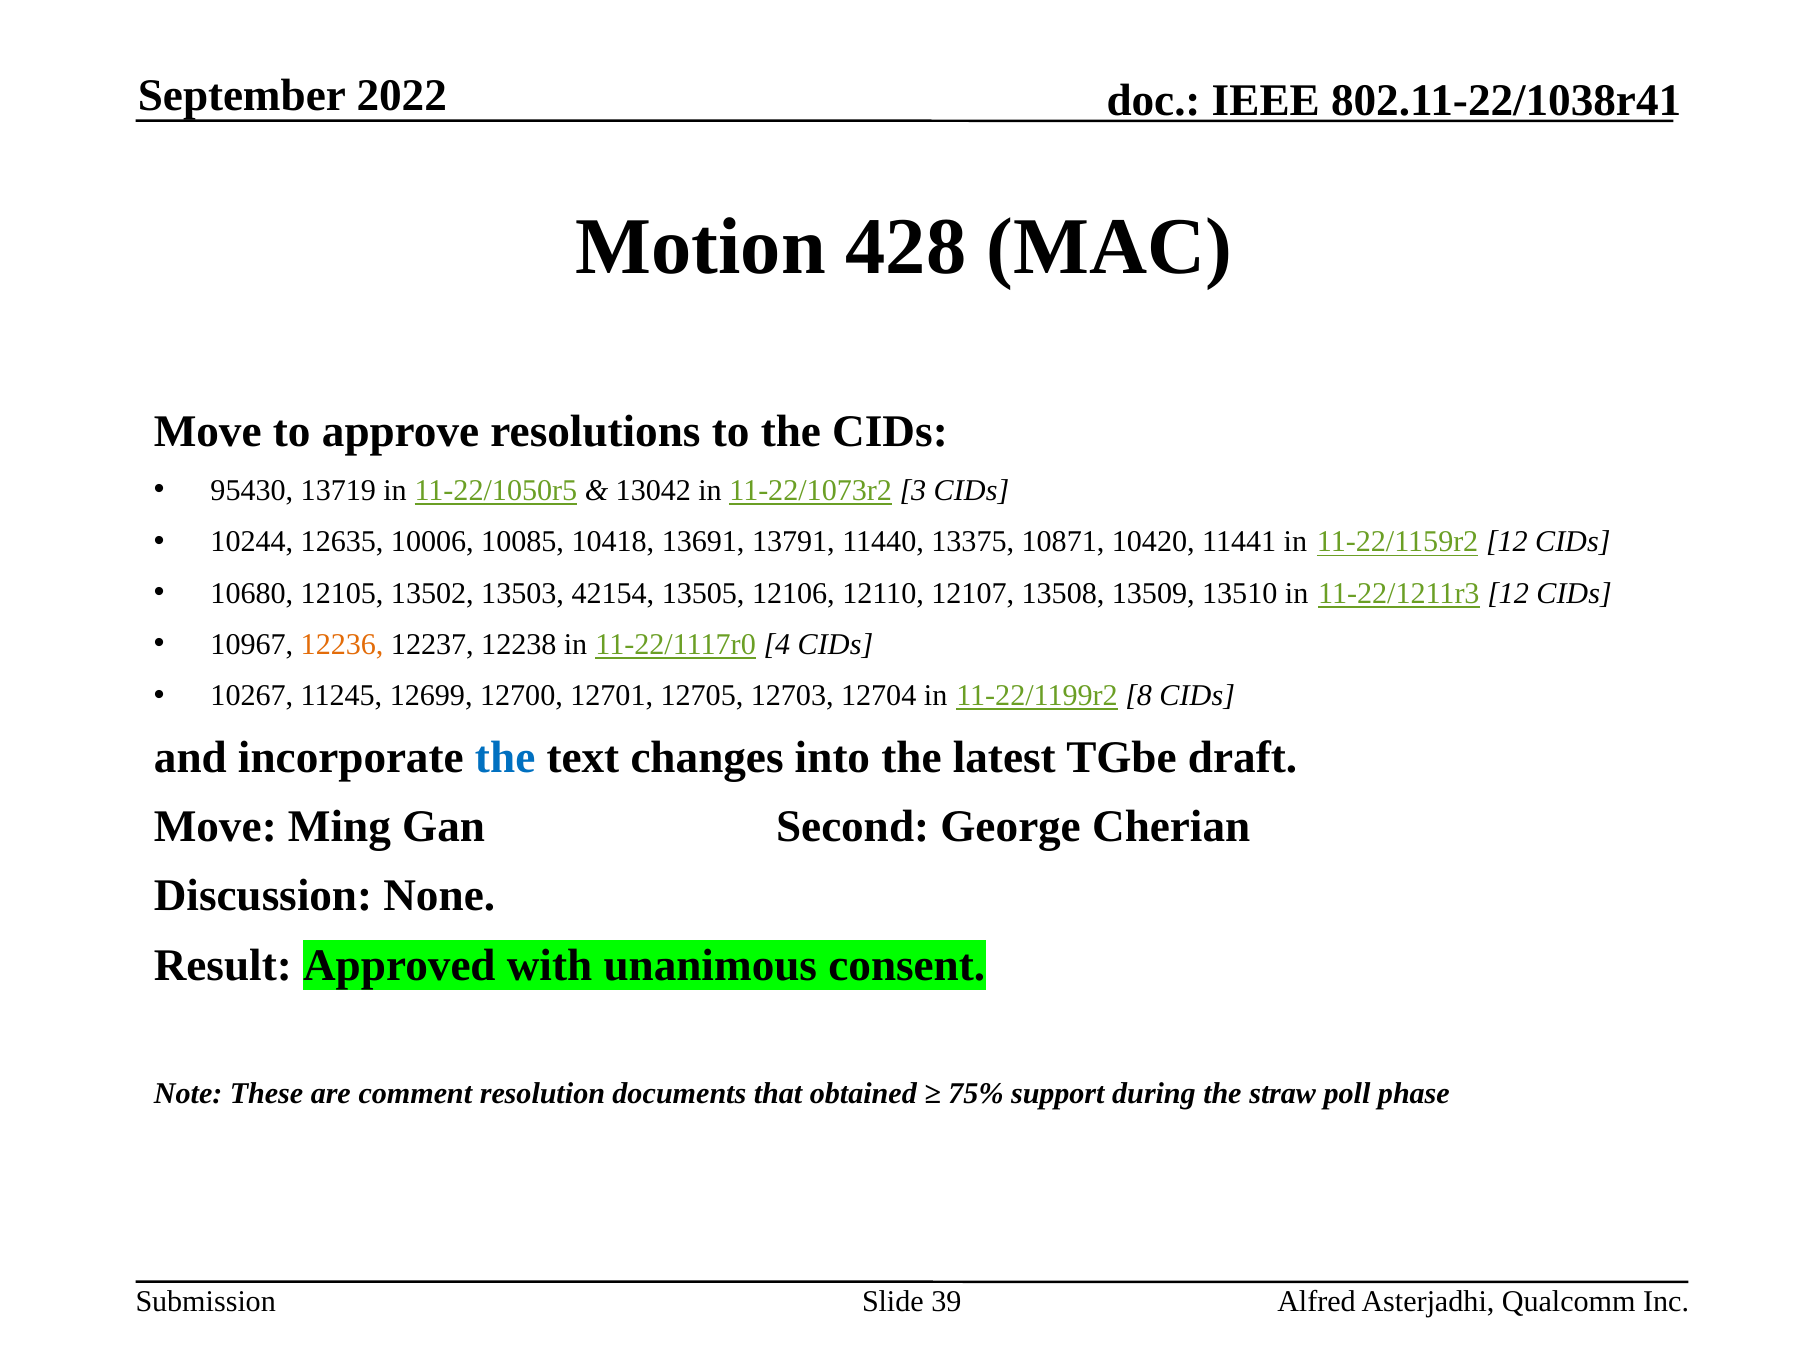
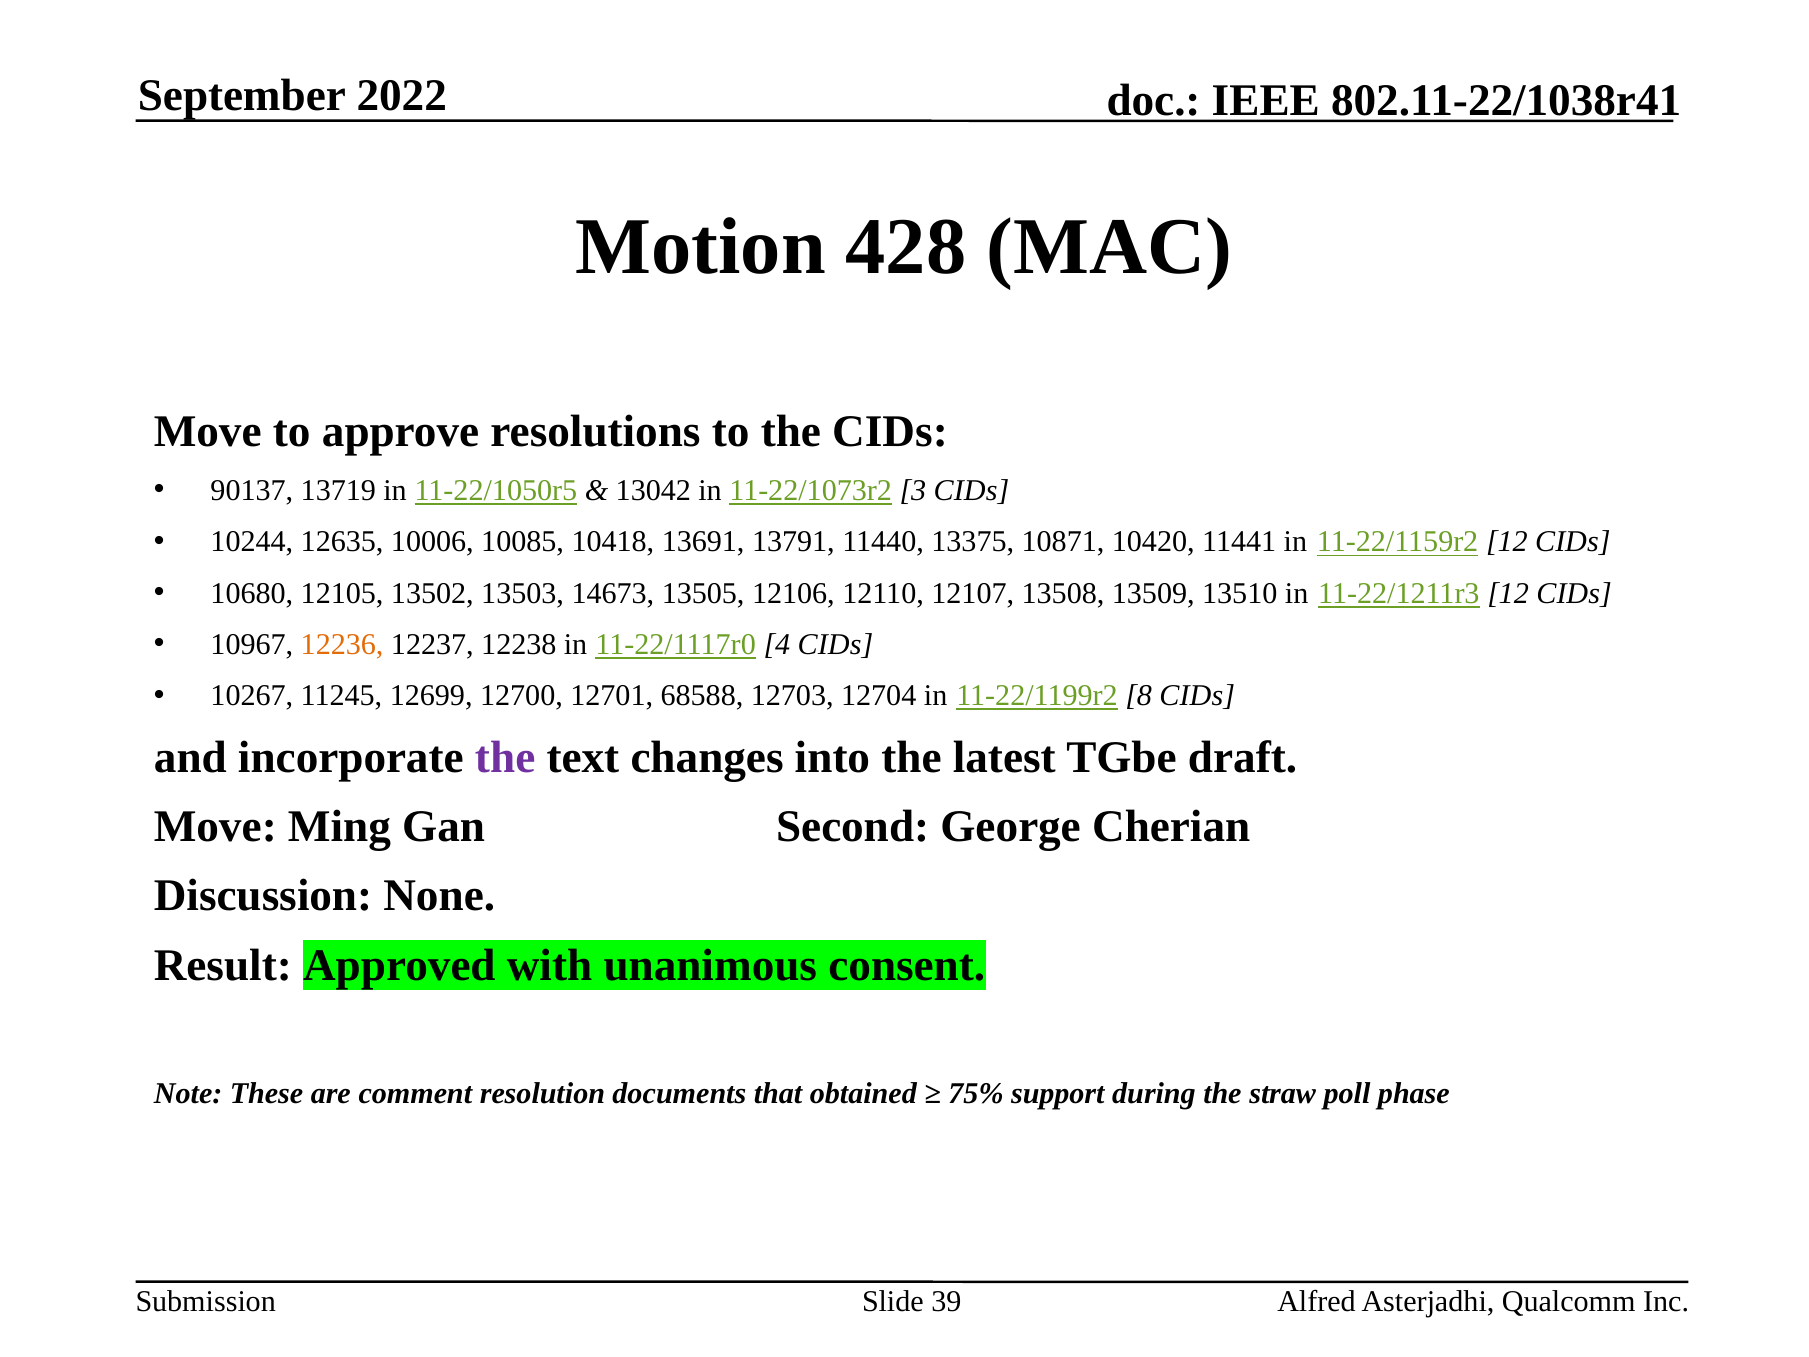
95430: 95430 -> 90137 (252, 491)
42154: 42154 -> 14673 (613, 593)
12705: 12705 -> 68588 (702, 696)
the colour: blue -> purple (505, 757)
